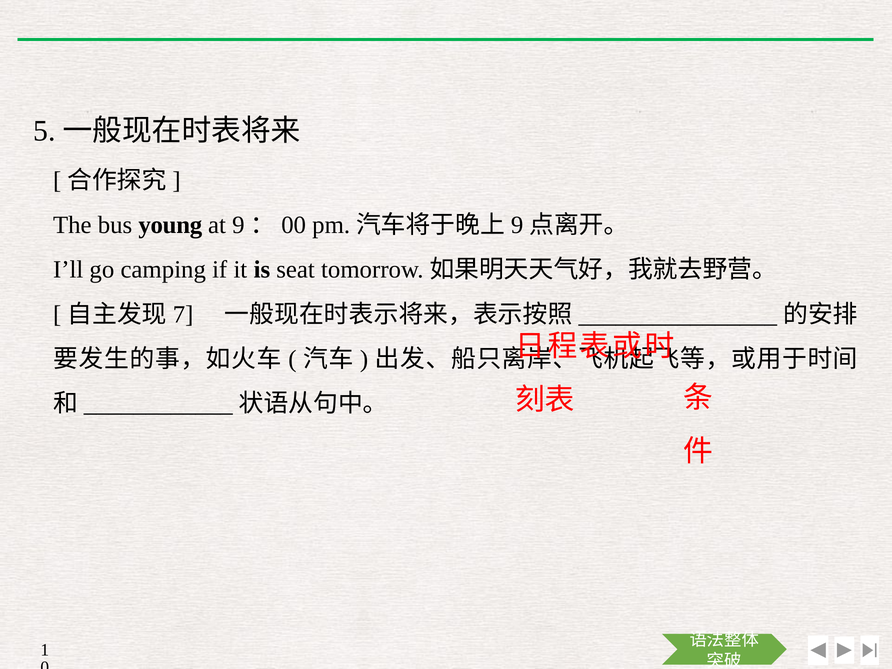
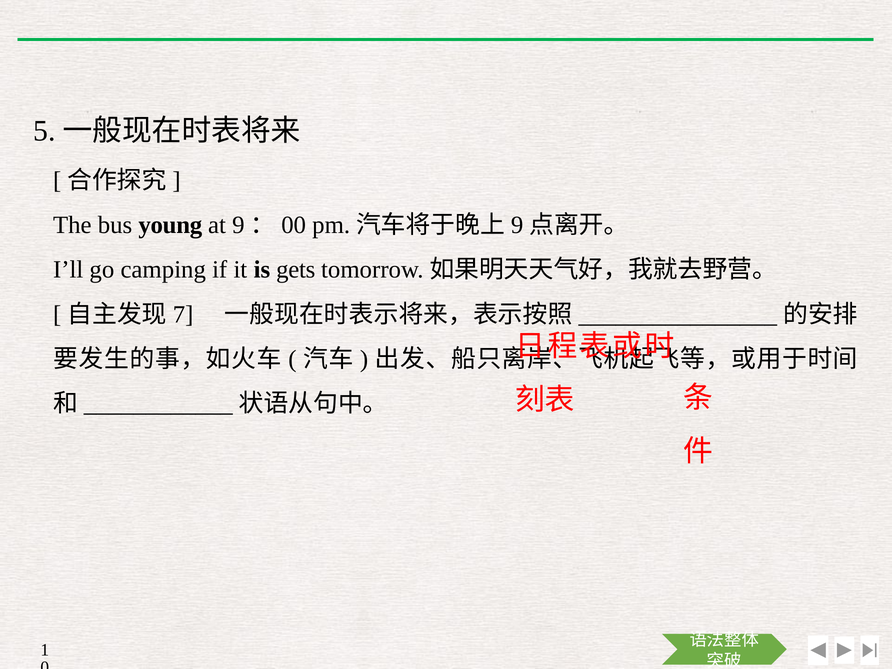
seat: seat -> gets (296, 270)
